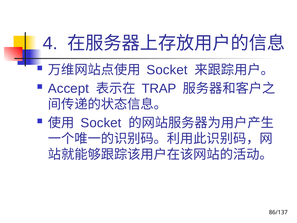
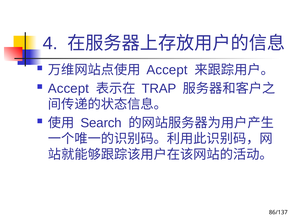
Socket: Socket -> Accept (167, 70)
Socket: Socket -> Search (101, 123)
